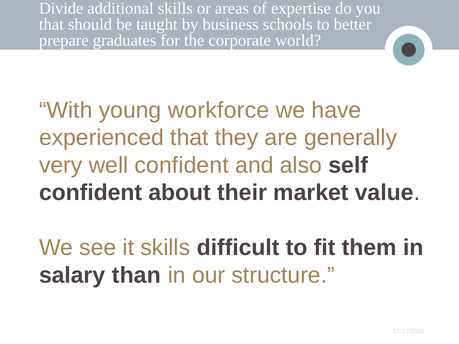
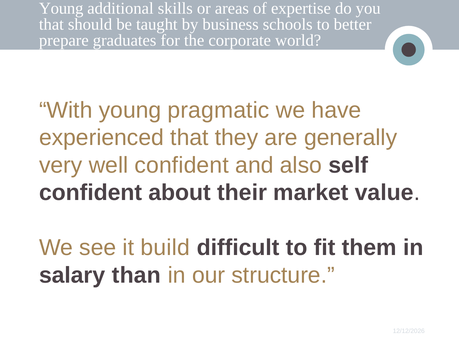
Divide: Divide -> Young (61, 9)
workforce: workforce -> pragmatic (219, 110)
it skills: skills -> build (165, 248)
